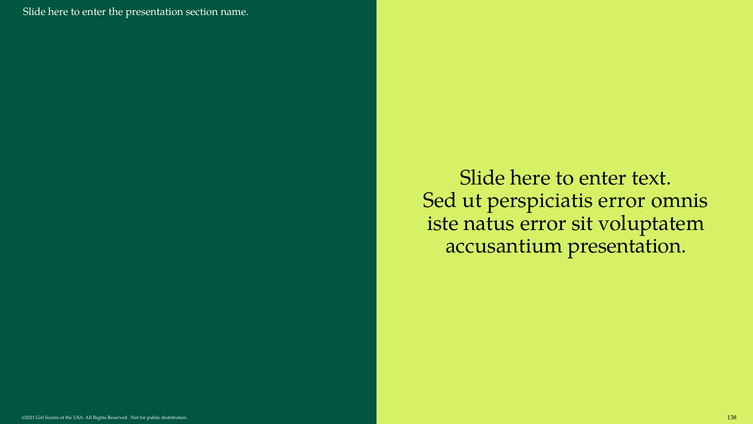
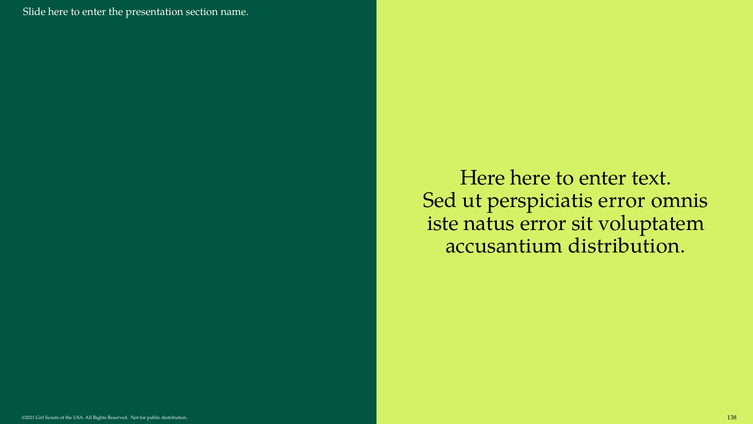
Slide: Slide -> Here (483, 178)
accusantium presentation: presentation -> distribution (627, 246)
